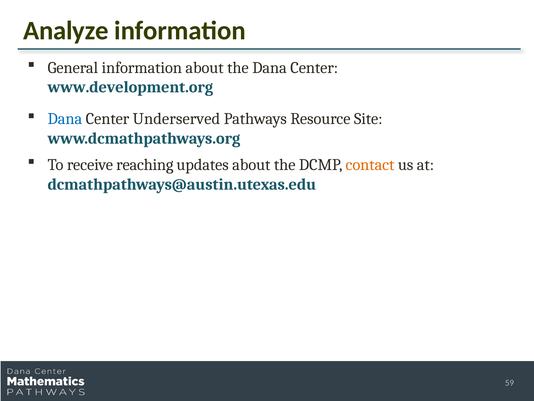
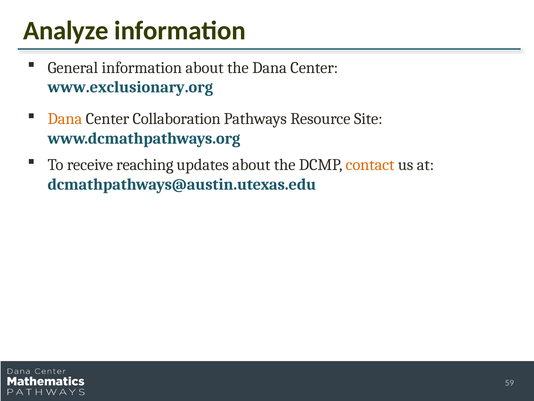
www.development.org: www.development.org -> www.exclusionary.org (130, 87)
Dana colour: blue -> orange (65, 119)
Underserved: Underserved -> Collaboration (177, 119)
